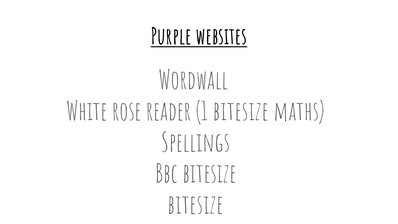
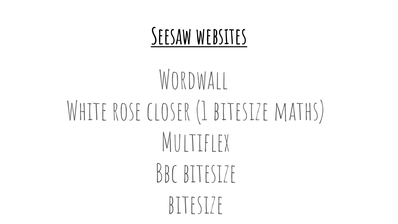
Purple: Purple -> Seesaw (171, 37)
reader: reader -> closer (168, 112)
Spellings: Spellings -> Multiflex (196, 143)
